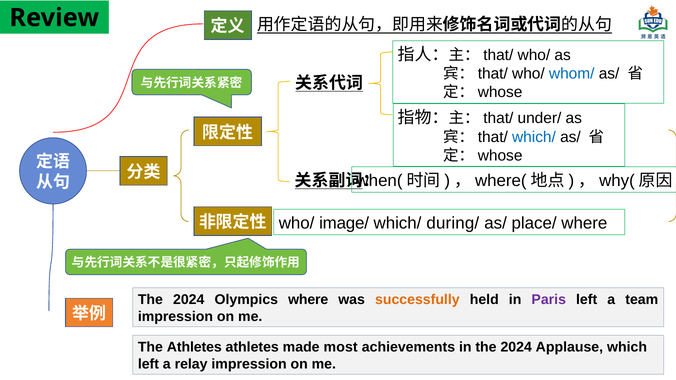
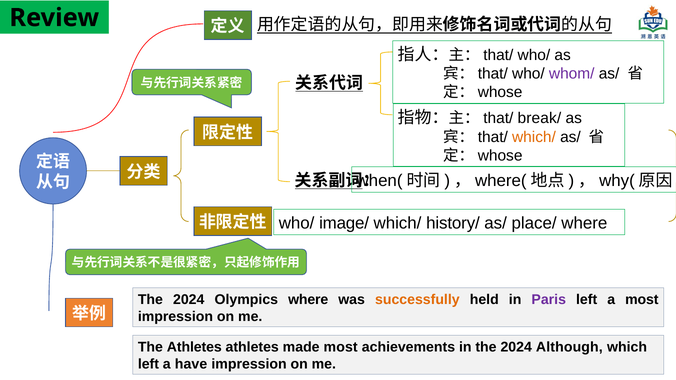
whom/ colour: blue -> purple (572, 74)
under/: under/ -> break/ (539, 118)
which/ colour: blue -> orange (534, 137)
during/: during/ -> history/ (453, 223)
a team: team -> most (642, 300)
Applause: Applause -> Although (569, 347)
relay: relay -> have (191, 364)
